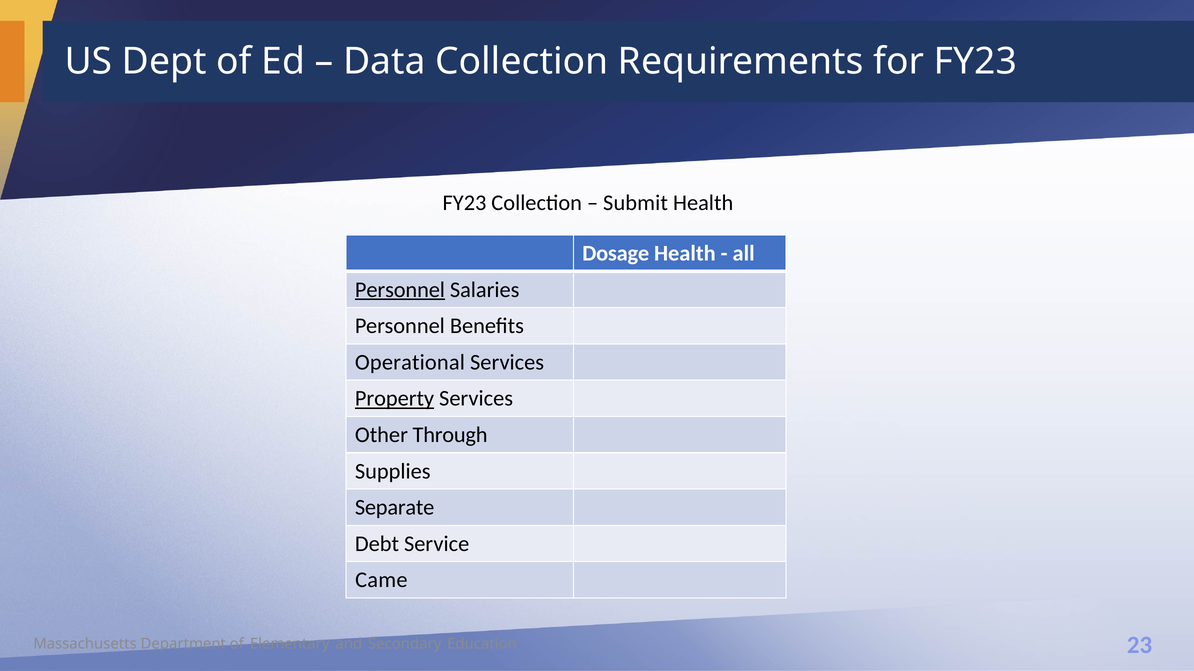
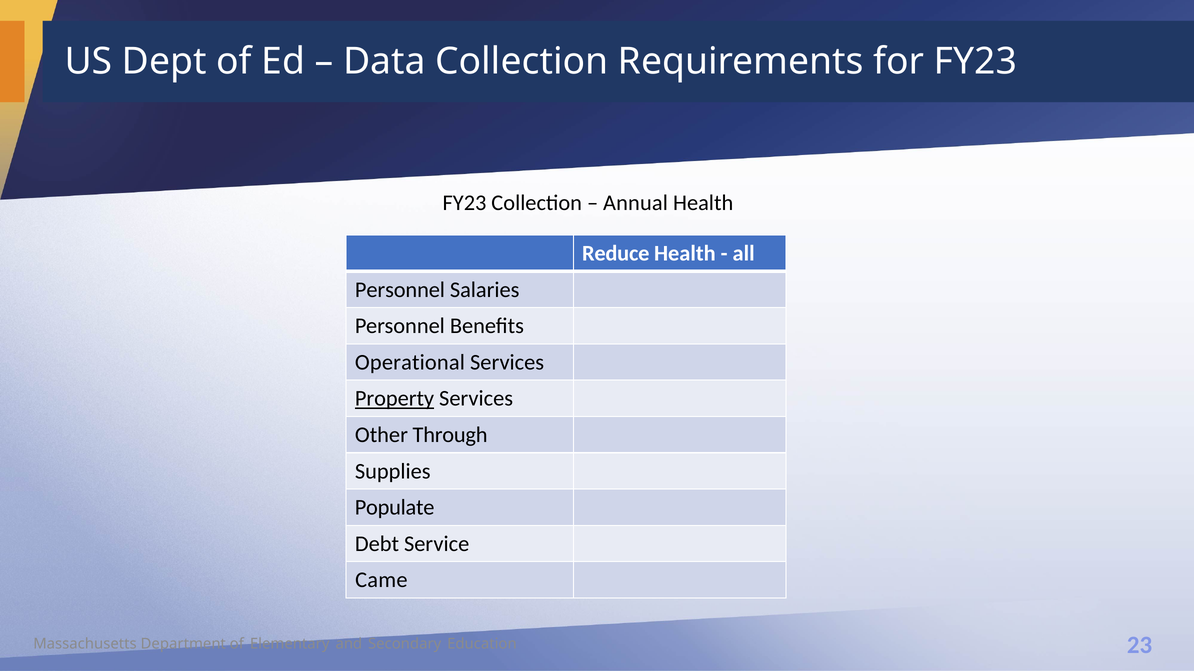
Submit: Submit -> Annual (636, 203)
Dosage: Dosage -> Reduce (616, 254)
Personnel underline: present -> none (400, 290)
Separate: Separate -> Populate (395, 508)
